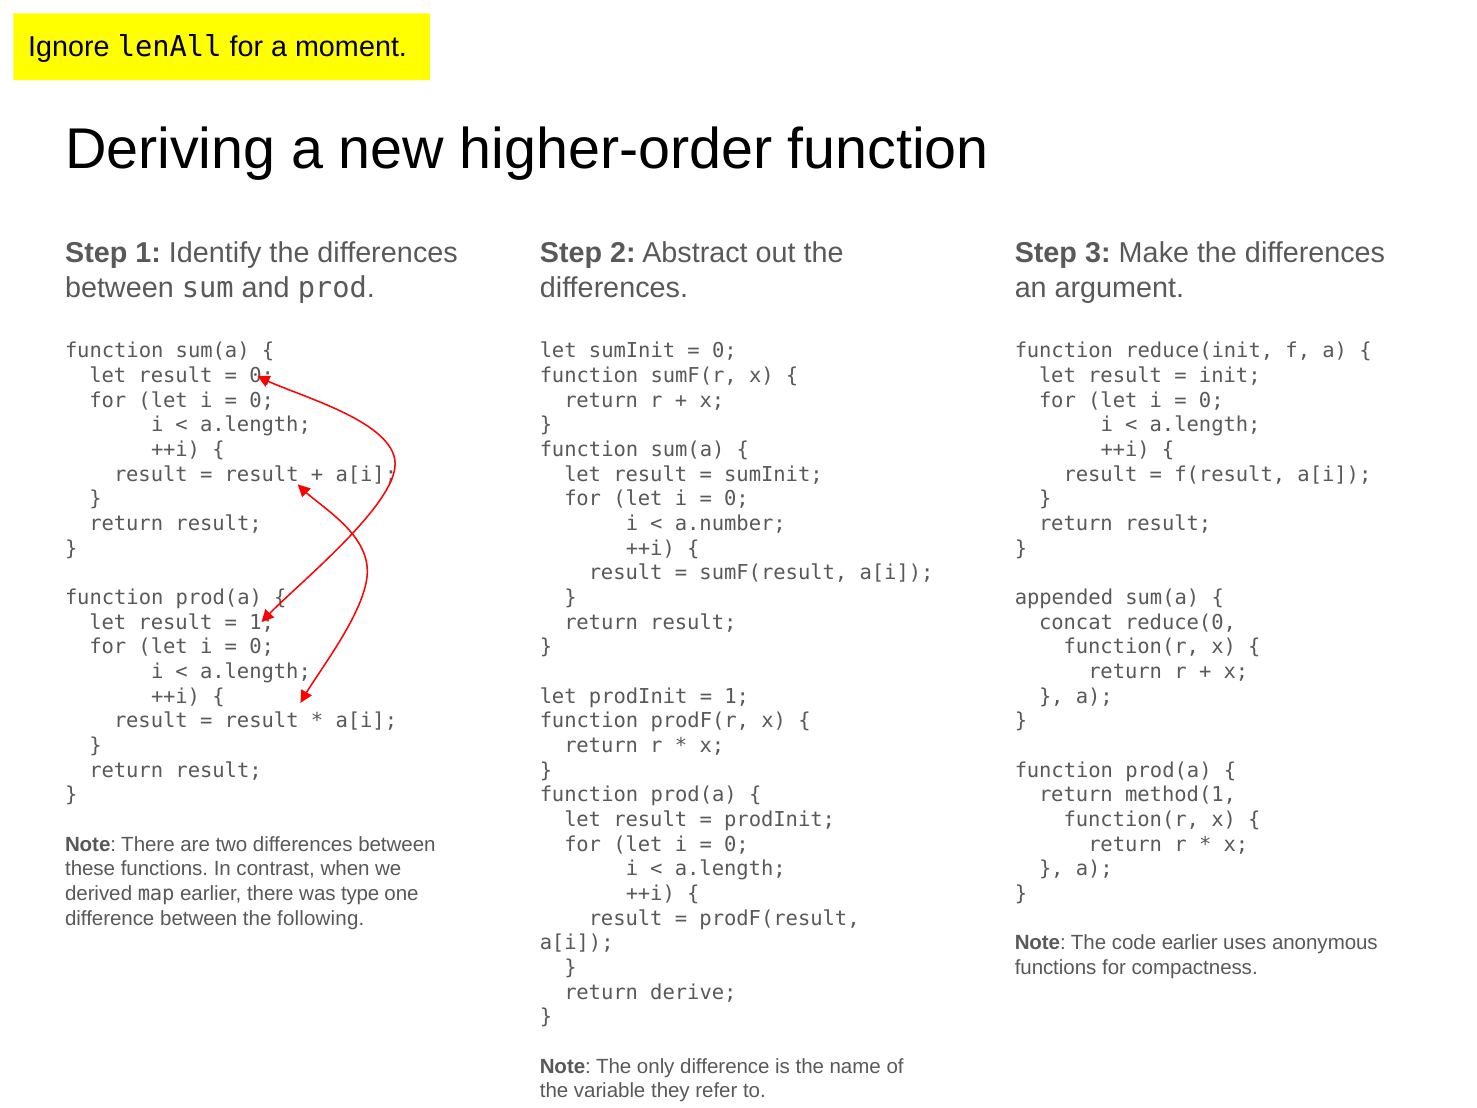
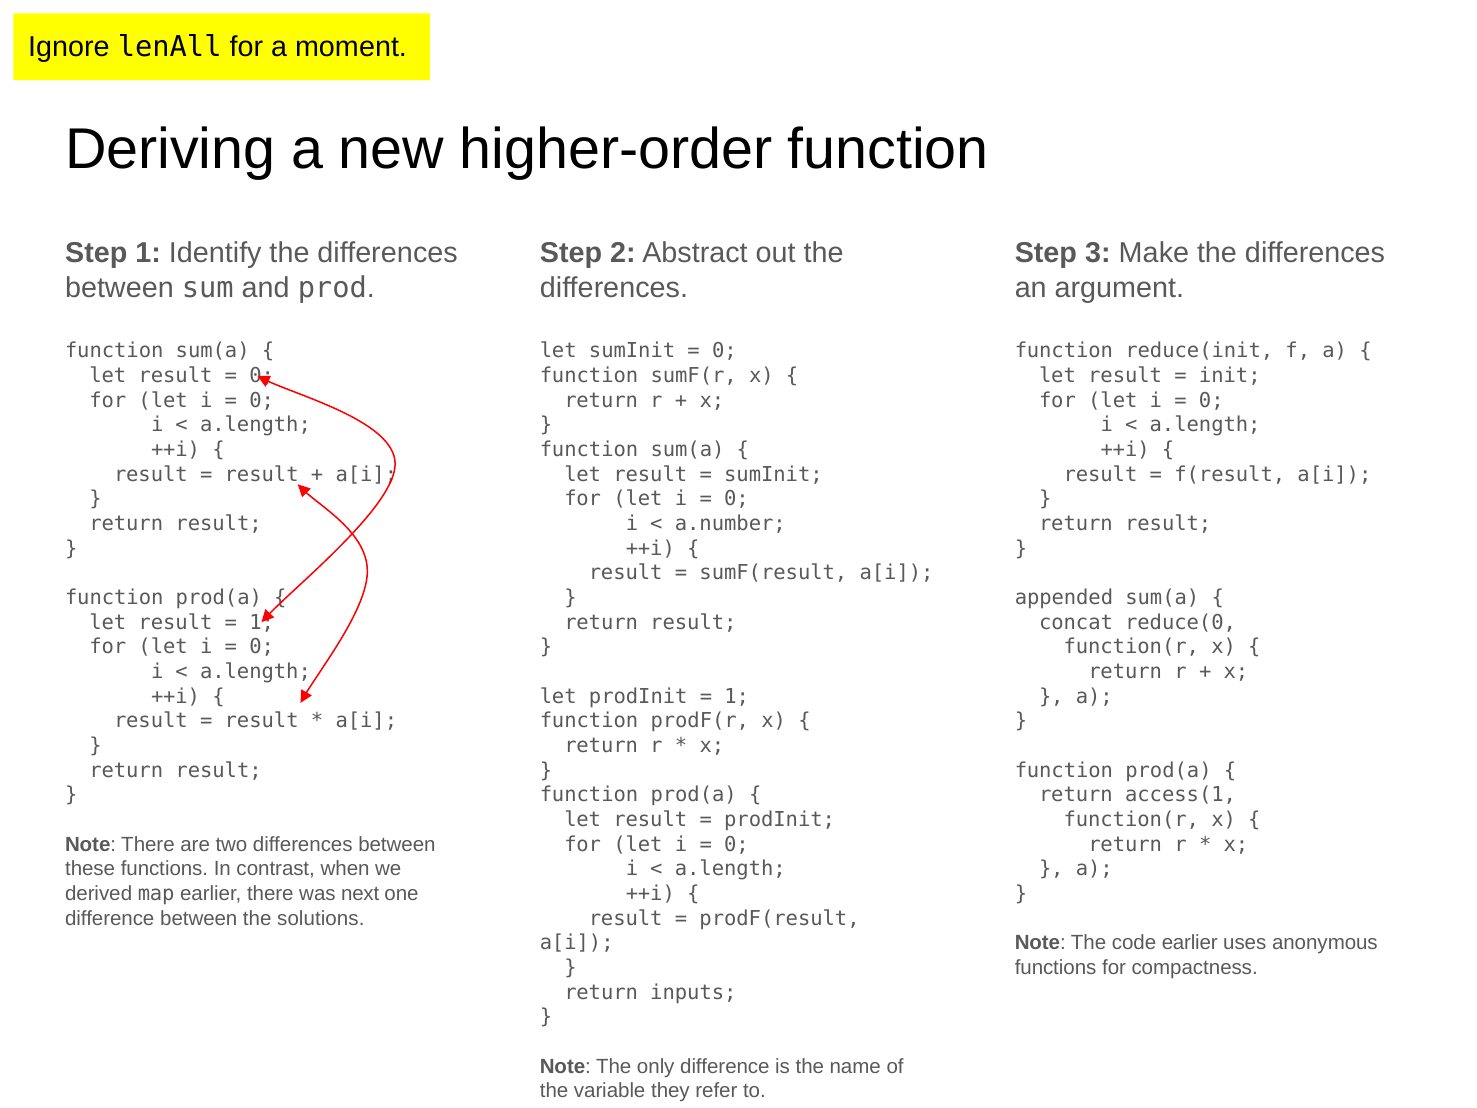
method(1: method(1 -> access(1 (1181, 795)
type: type -> next (360, 894)
following: following -> solutions (321, 918)
derive: derive -> inputs (693, 992)
